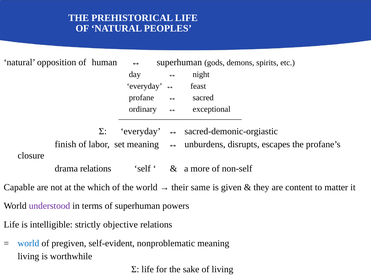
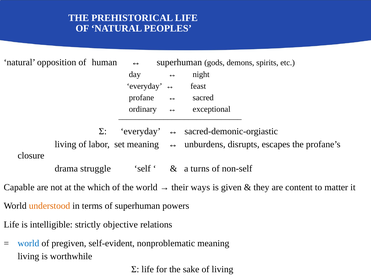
finish: finish -> living (66, 145)
drama relations: relations -> struggle (96, 169)
more: more -> turns (200, 169)
same: same -> ways (200, 187)
understood colour: purple -> orange (50, 206)
